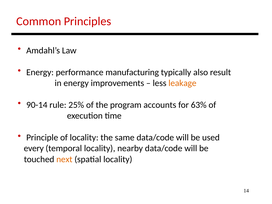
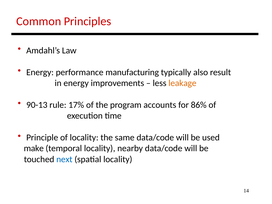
90-14: 90-14 -> 90-13 (37, 105)
25%: 25% -> 17% (76, 105)
63%: 63% -> 86% (199, 105)
every: every -> make (34, 148)
next colour: orange -> blue (64, 159)
